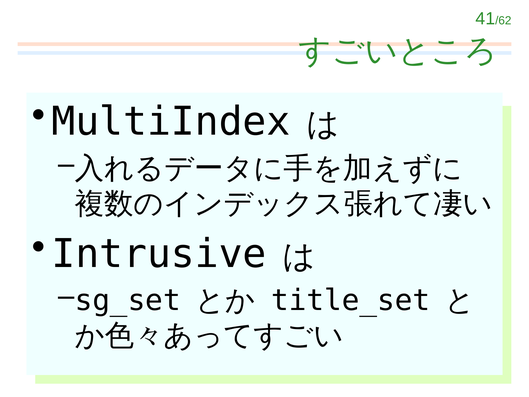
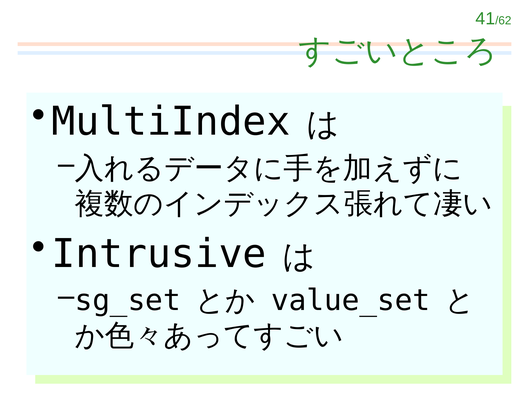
title_set: title_set -> value_set (351, 300)
